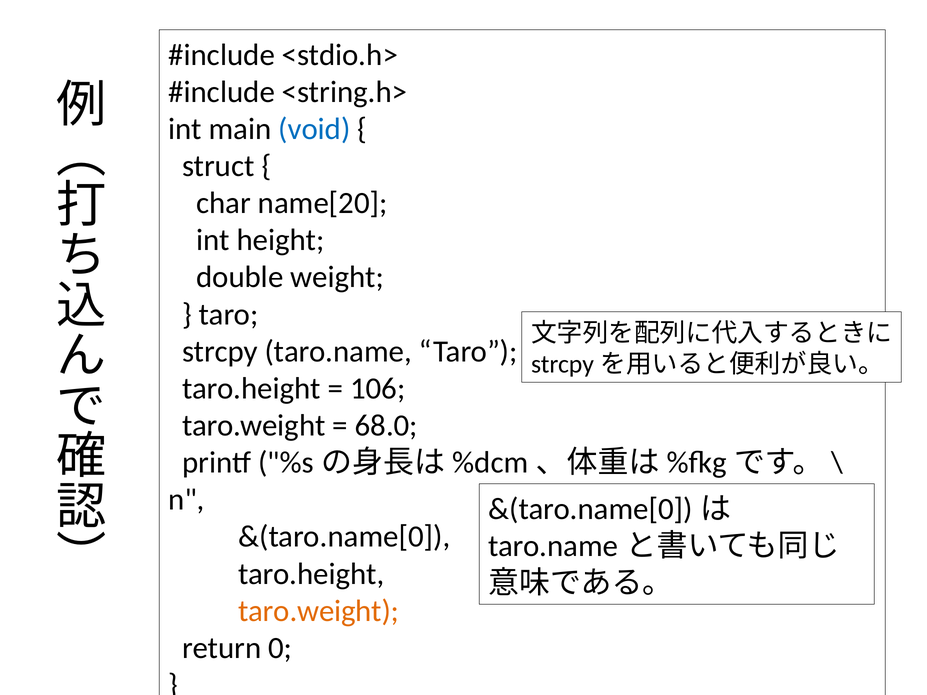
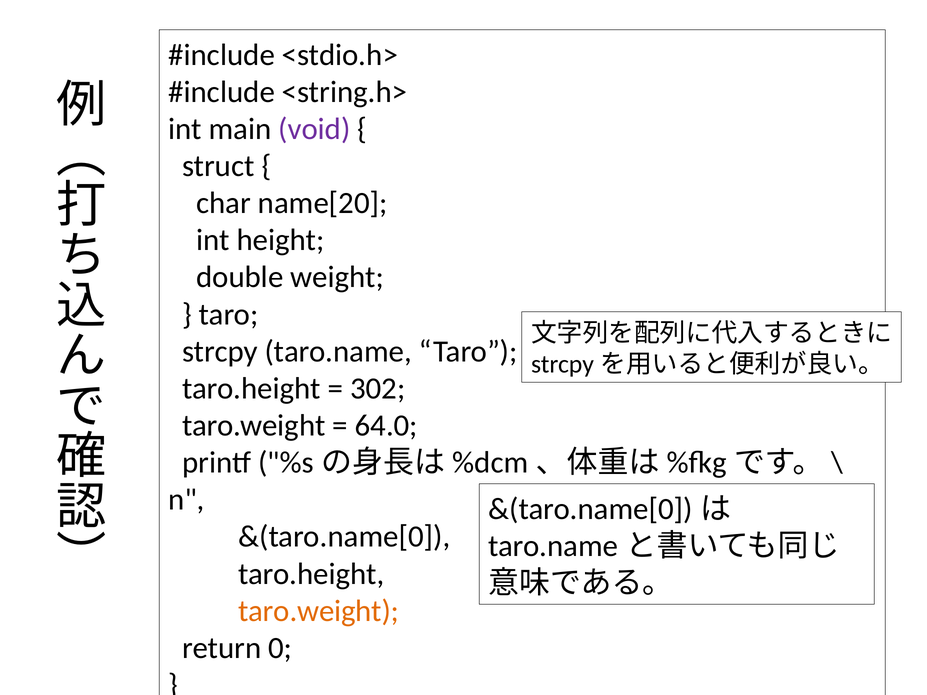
void colour: blue -> purple (314, 129)
106: 106 -> 302 (378, 389)
68.0: 68.0 -> 64.0 (386, 426)
